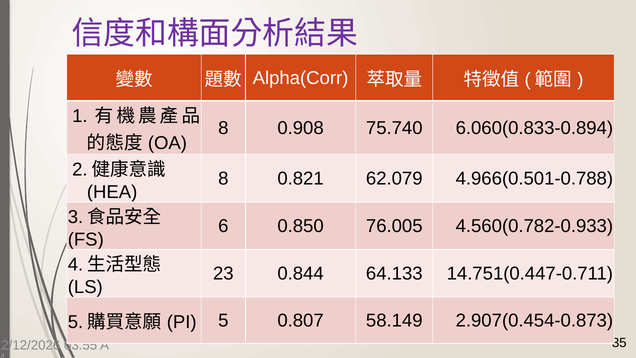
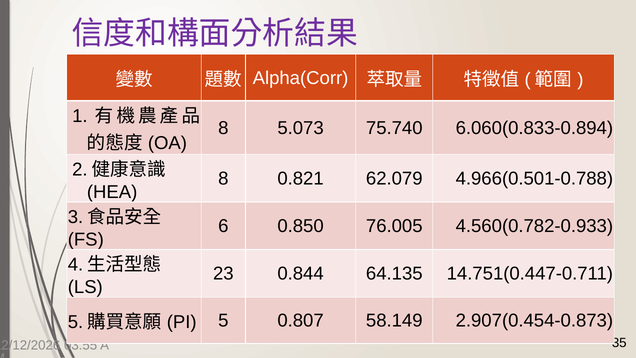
0.908: 0.908 -> 5.073 (301, 128)
64.133: 64.133 -> 64.135 (394, 273)
